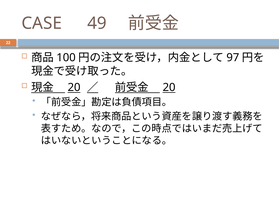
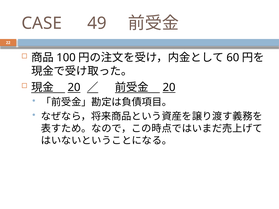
97: 97 -> 60 (233, 58)
